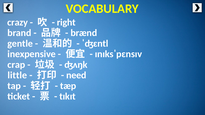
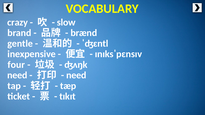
right: right -> slow (66, 22)
crap: crap -> four (16, 65)
little: little -> need (17, 75)
